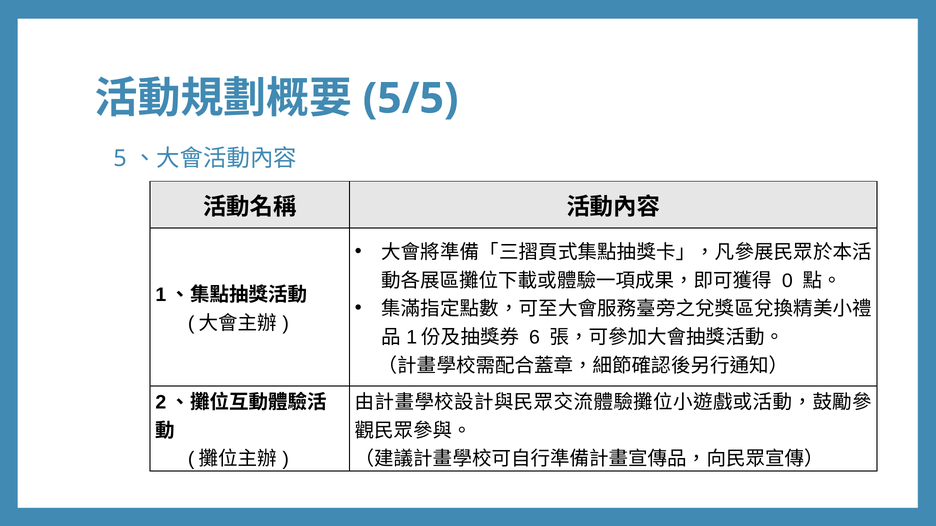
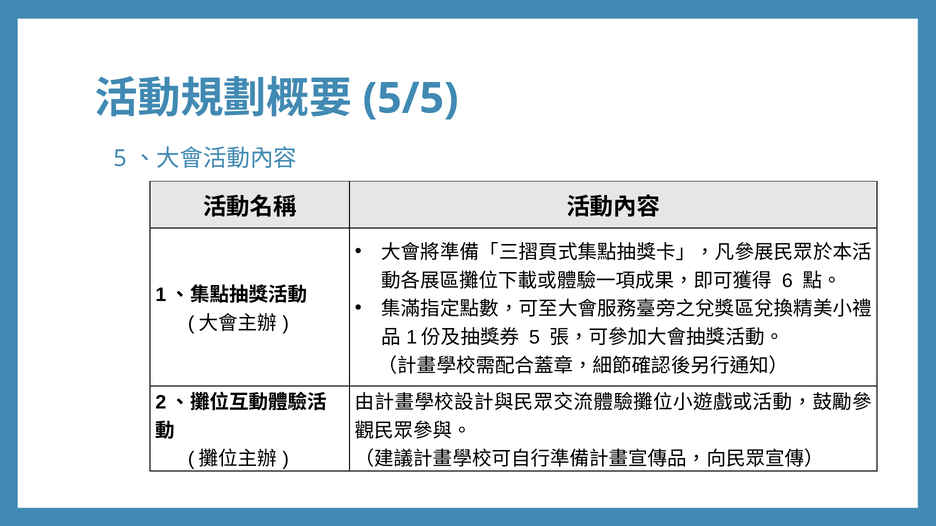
0: 0 -> 6 (787, 281)
6: 6 -> 5 (535, 338)
